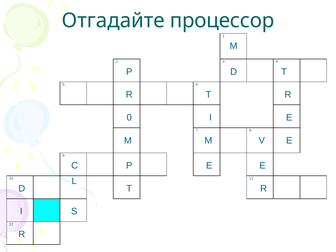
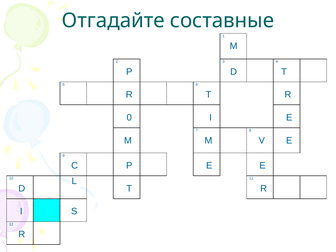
процессор: процессор -> составные (222, 20)
